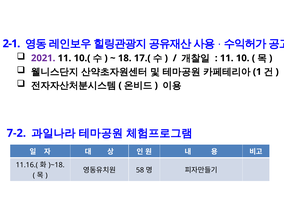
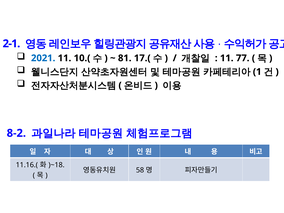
2021 colour: purple -> blue (43, 58)
18: 18 -> 81 (125, 58)
10: 10 -> 77 (243, 58)
7-2: 7-2 -> 8-2 (16, 133)
